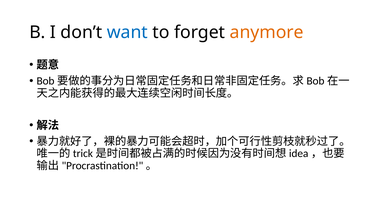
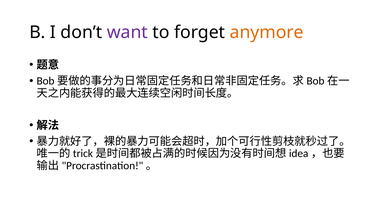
want colour: blue -> purple (127, 32)
